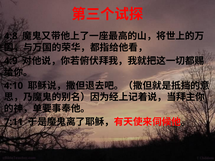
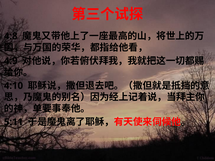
7:11: 7:11 -> 5:11 (13, 122)
